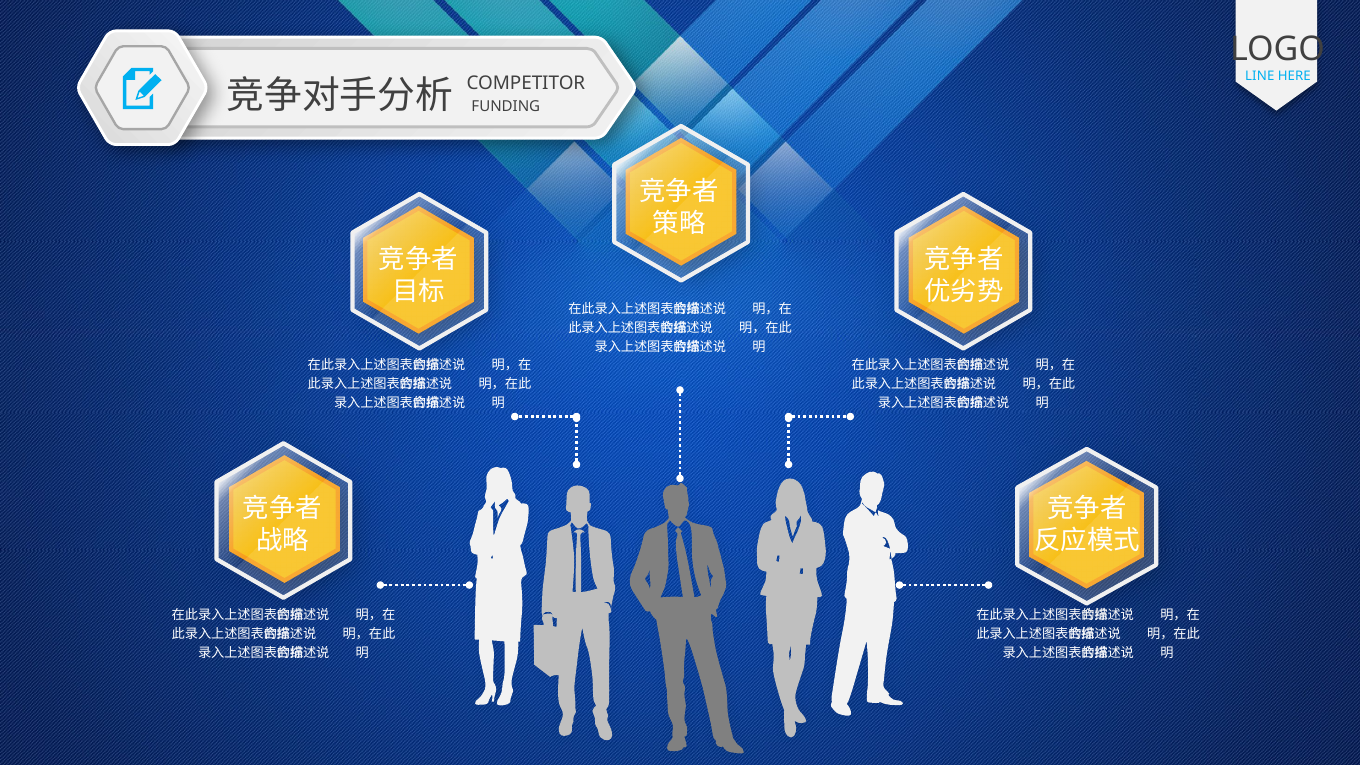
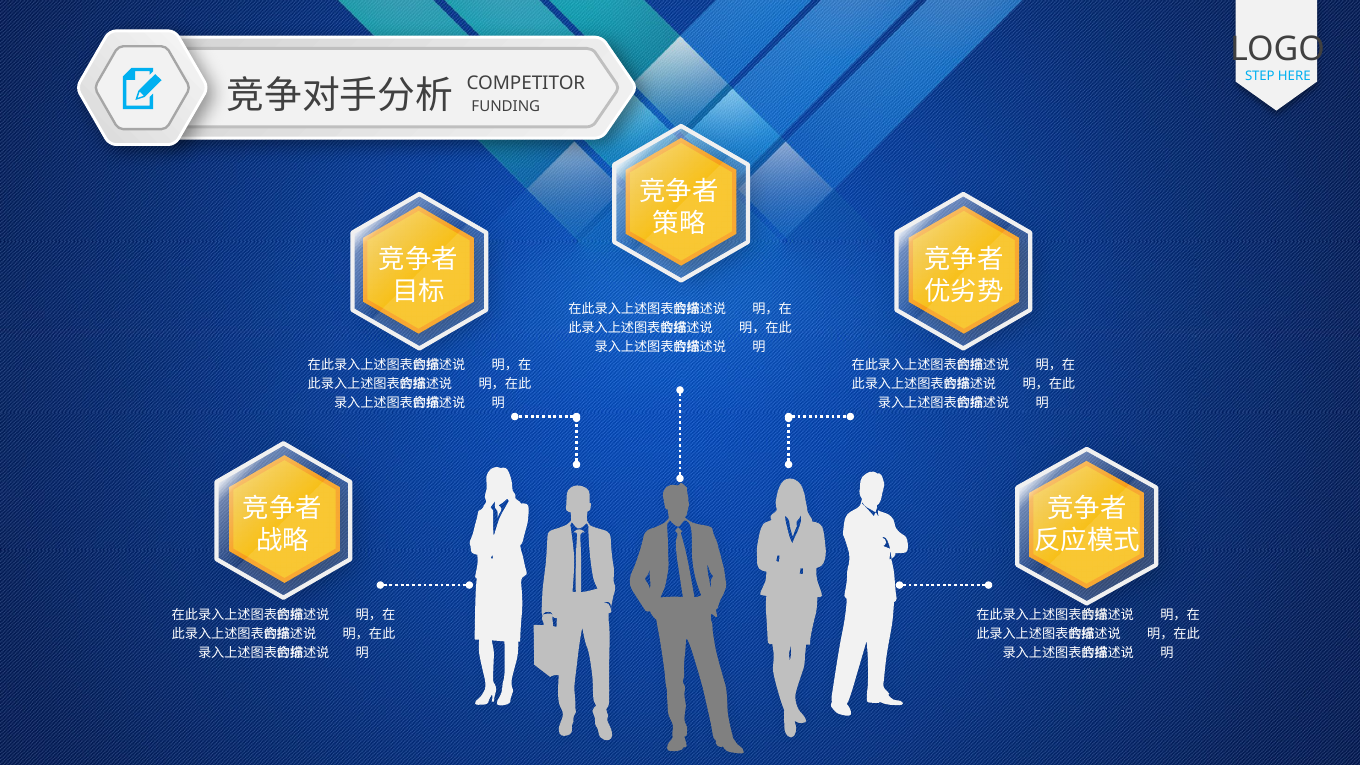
LINE: LINE -> STEP (1260, 76)
